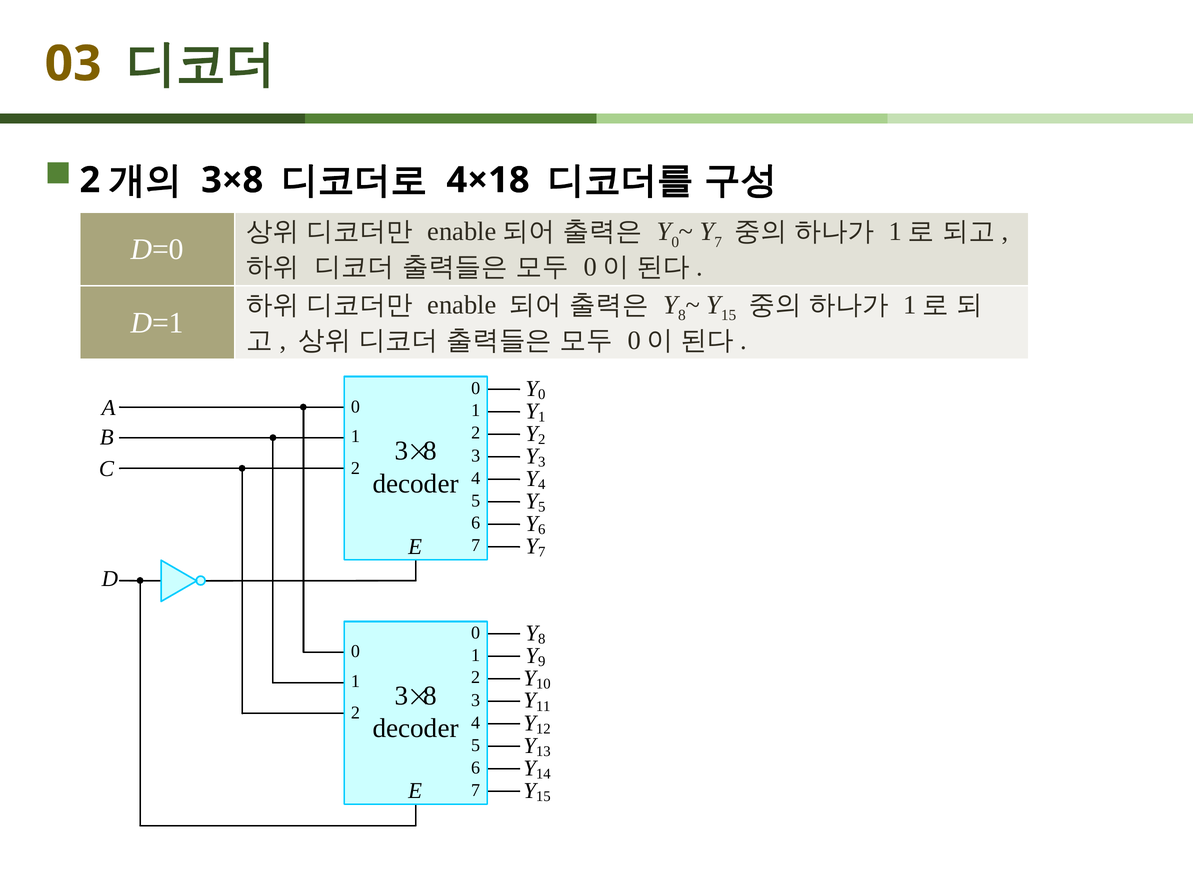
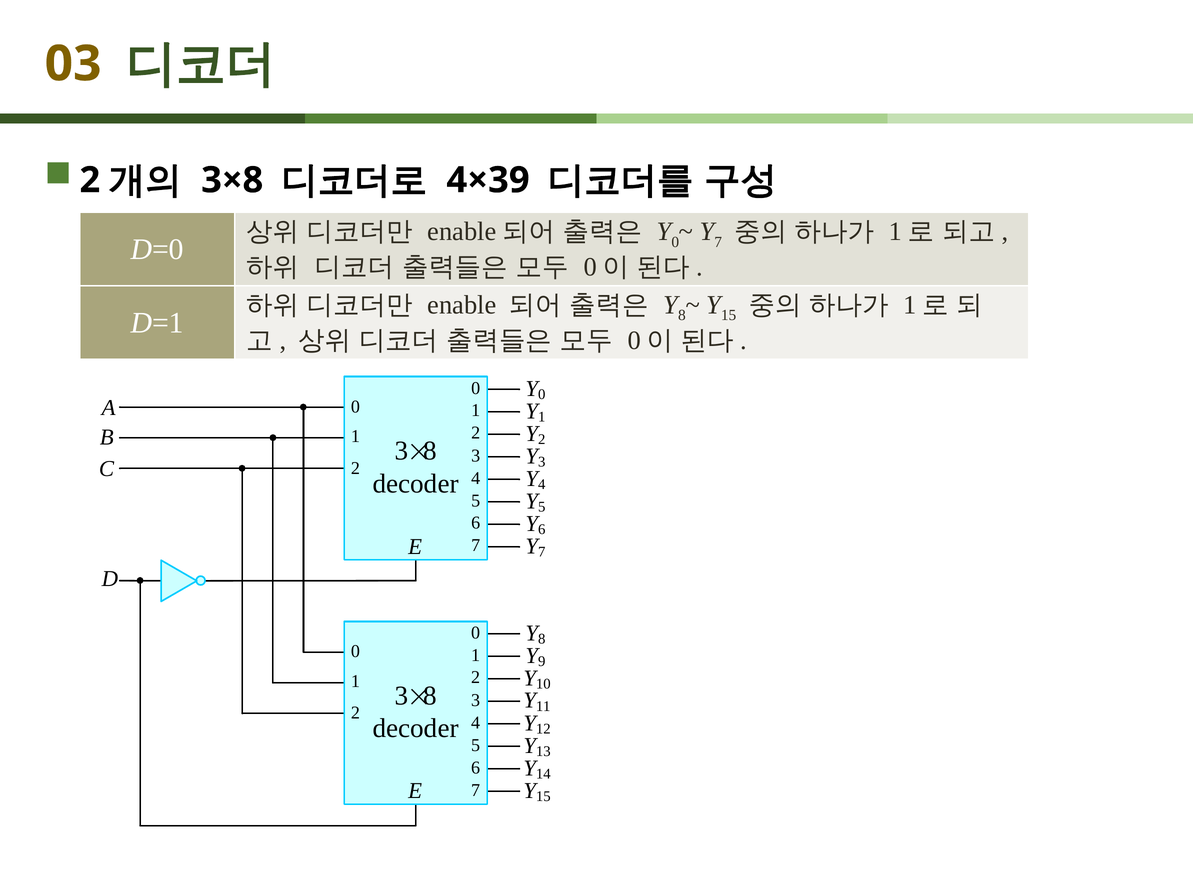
4×18: 4×18 -> 4×39 (488, 180)
